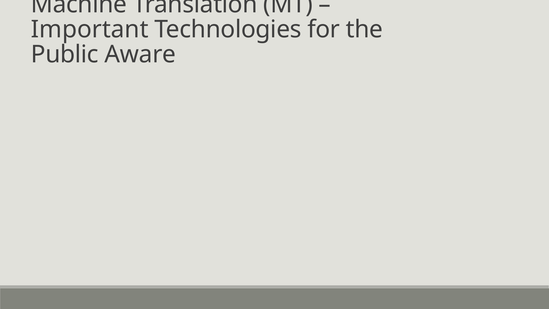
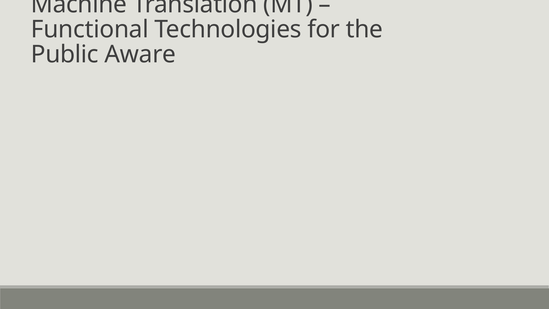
Important: Important -> Functional (90, 29)
